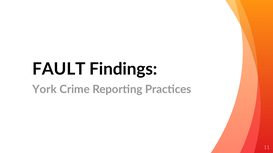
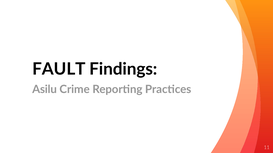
York: York -> Asilu (45, 90)
